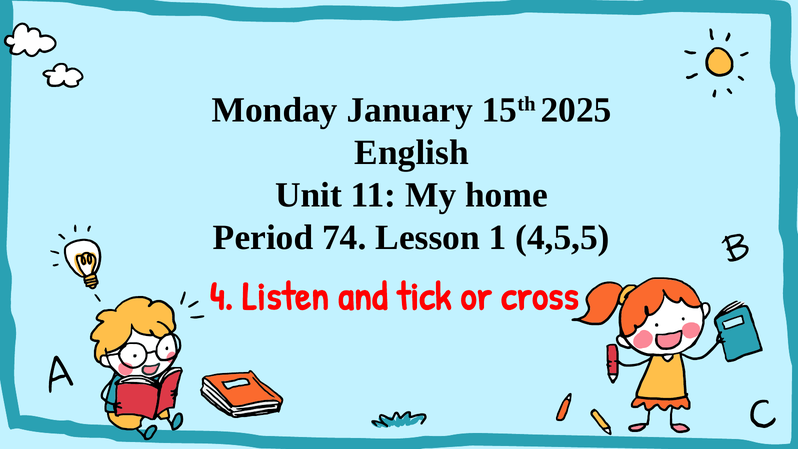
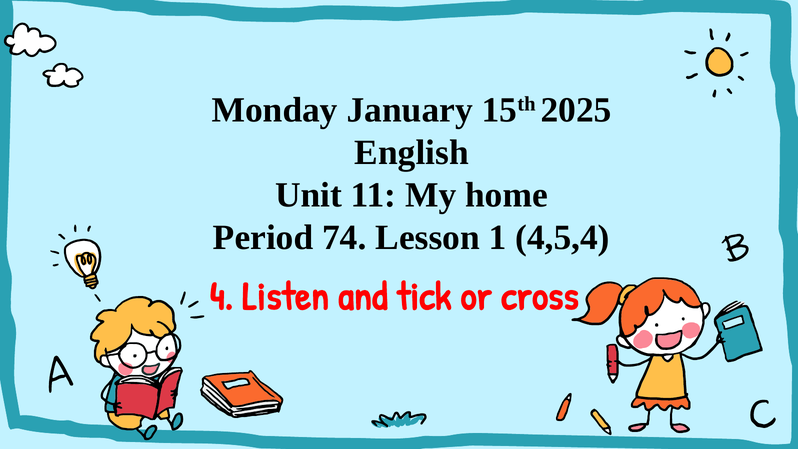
4,5,5: 4,5,5 -> 4,5,4 (563, 238)
